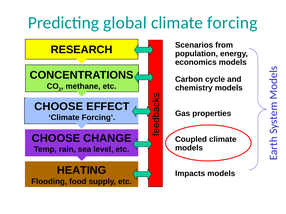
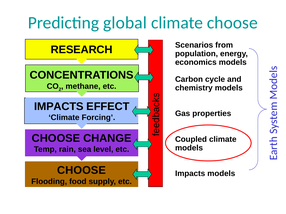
forcing: forcing -> choose (232, 23)
CHOOSE: CHOOSE -> IMPACTS (59, 107)
HEATING: HEATING -> CHOOSE (82, 171)
